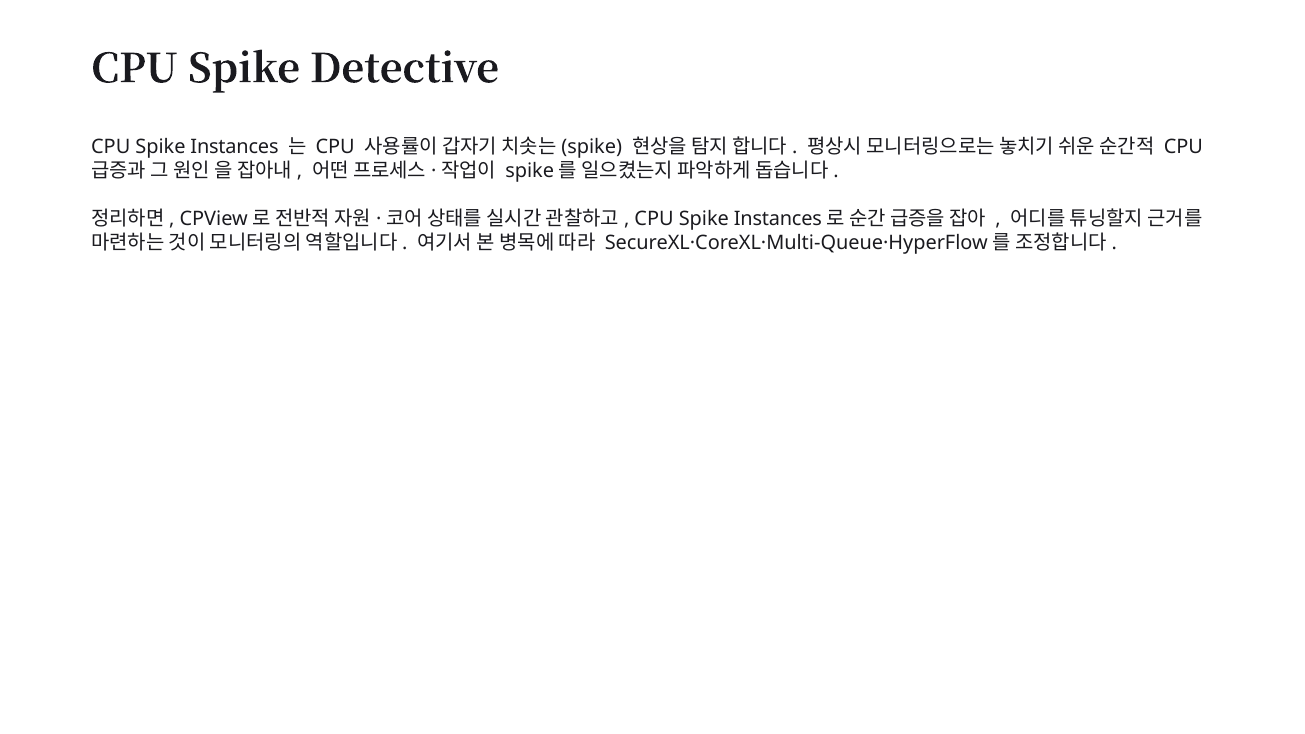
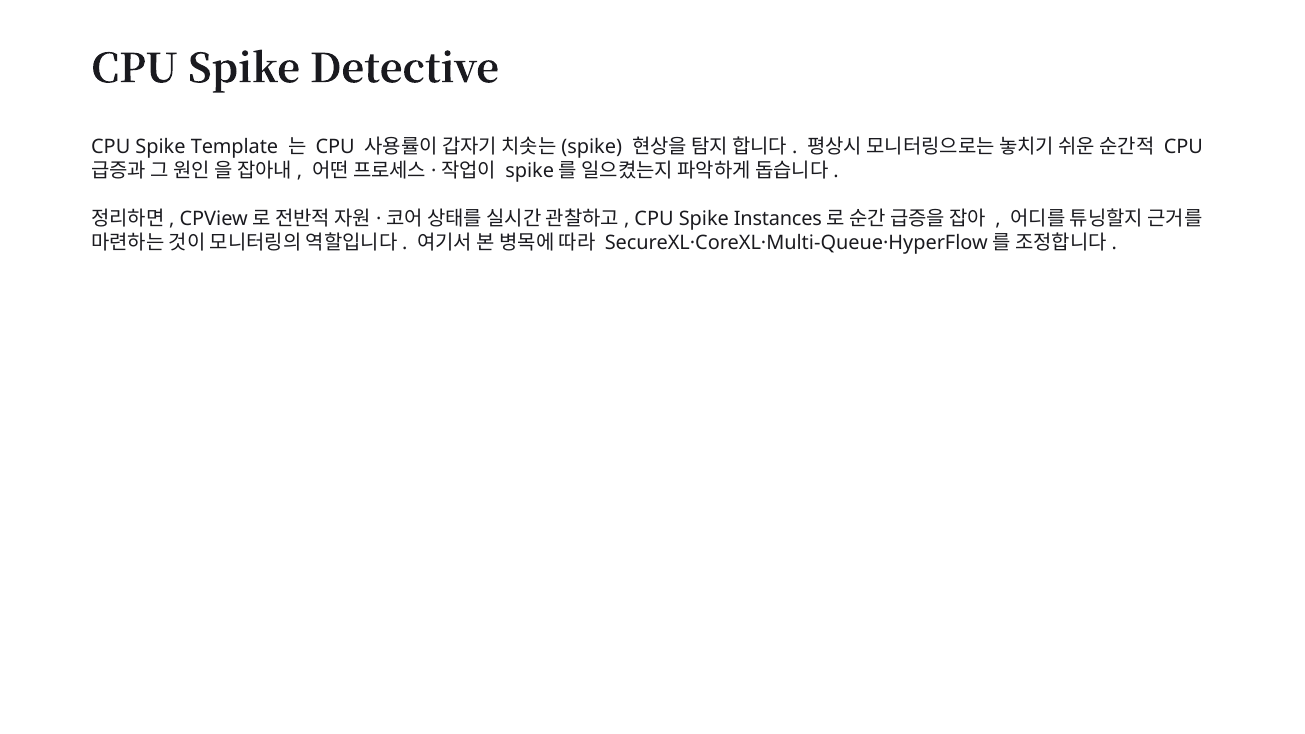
Instances: Instances -> Template (234, 147)
